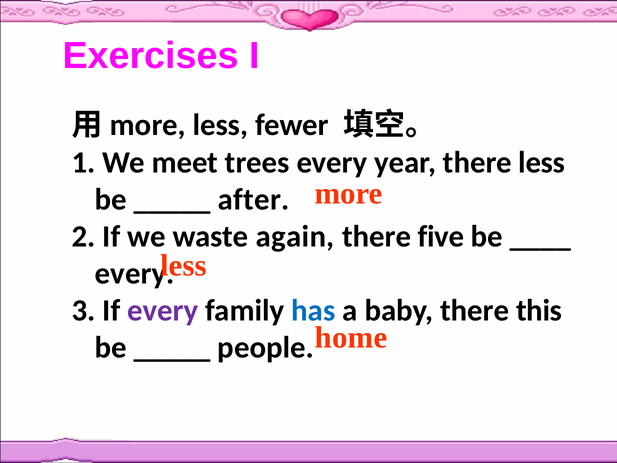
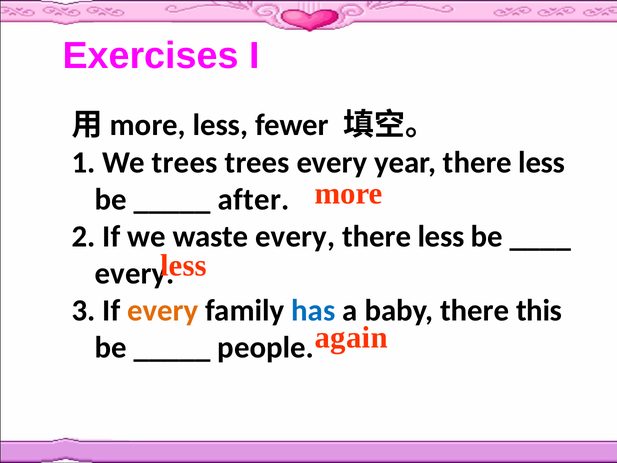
We meet: meet -> trees (185, 162)
waste again: again -> every (295, 236)
five: five -> less (441, 236)
every colour: purple -> orange (163, 310)
home: home -> again (351, 337)
